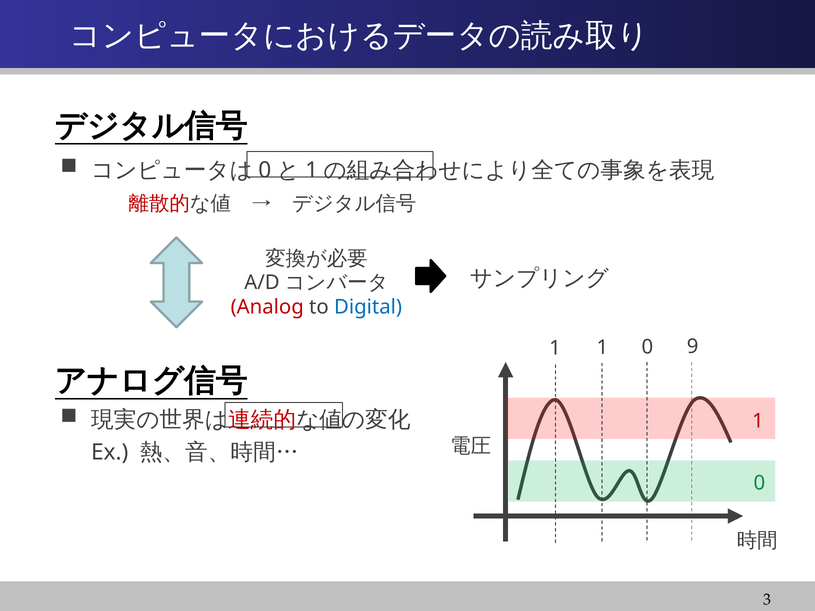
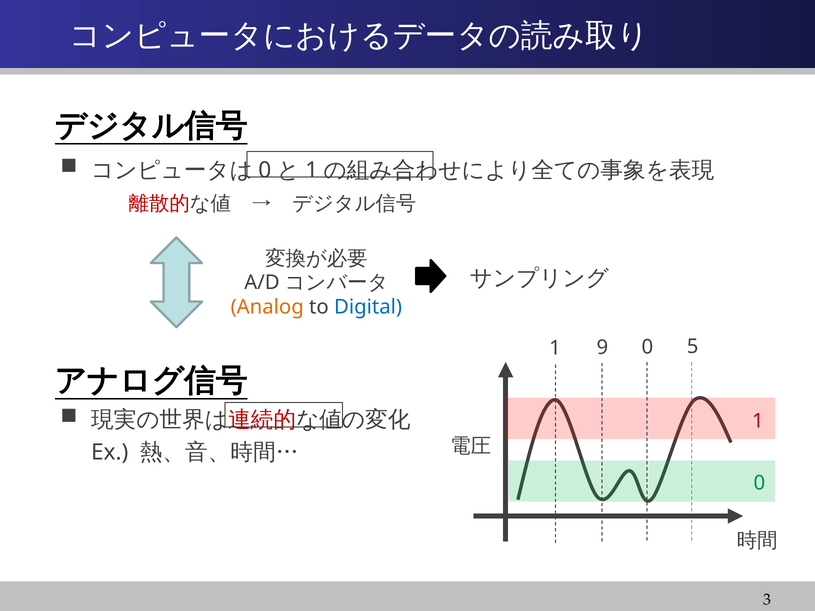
Analog colour: red -> orange (267, 307)
1 1: 1 -> 9 (602, 347)
9: 9 -> 5 (693, 346)
